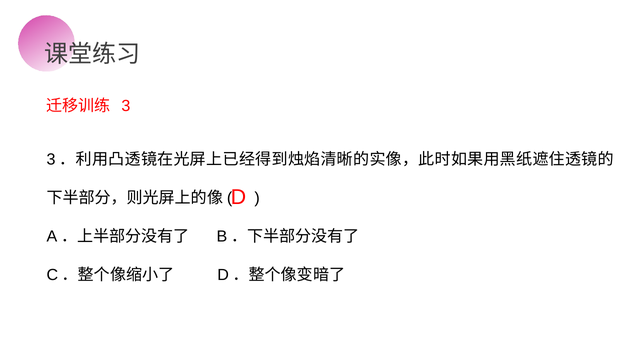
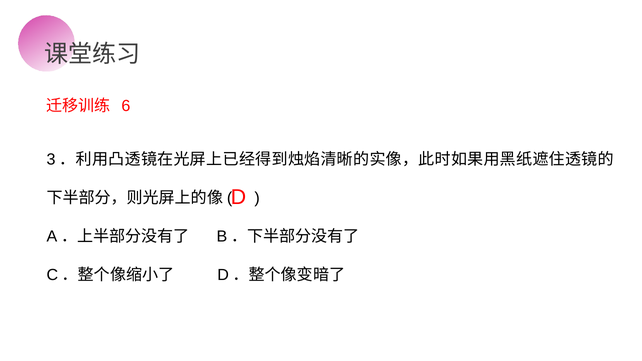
3: 3 -> 6 (126, 106)
